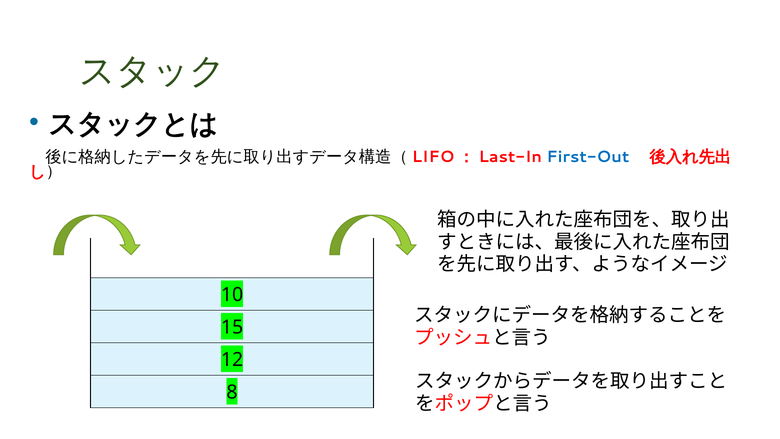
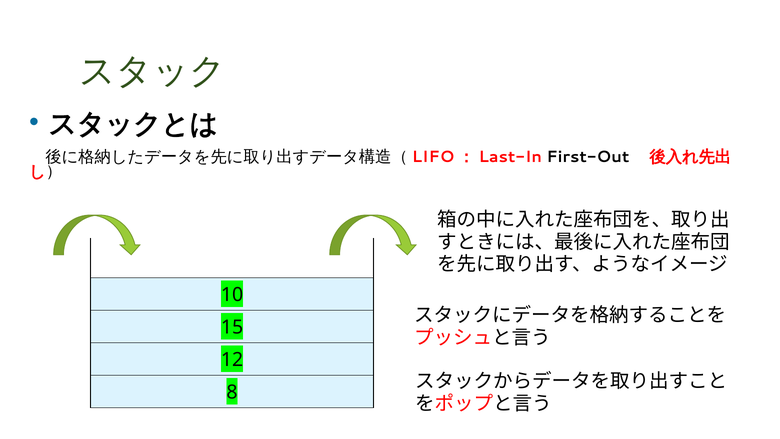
First-Out colour: blue -> black (588, 157)
